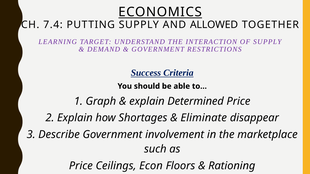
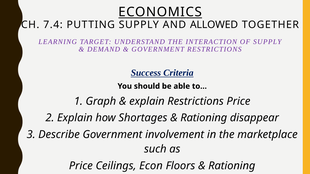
explain Determined: Determined -> Restrictions (196, 101)
Eliminate: Eliminate -> Rationing (204, 118)
